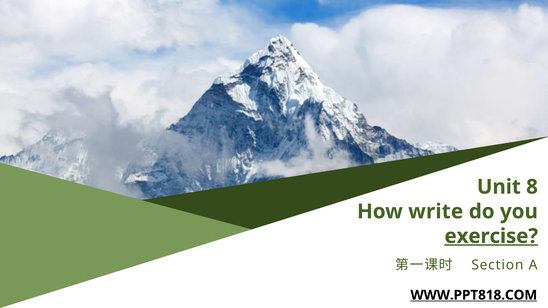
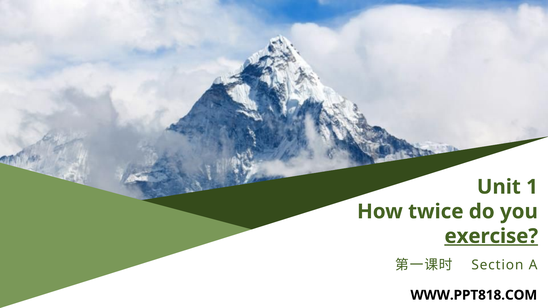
8: 8 -> 1 (532, 187)
write: write -> twice (436, 212)
WWW.PPT818.COM underline: present -> none (474, 295)
